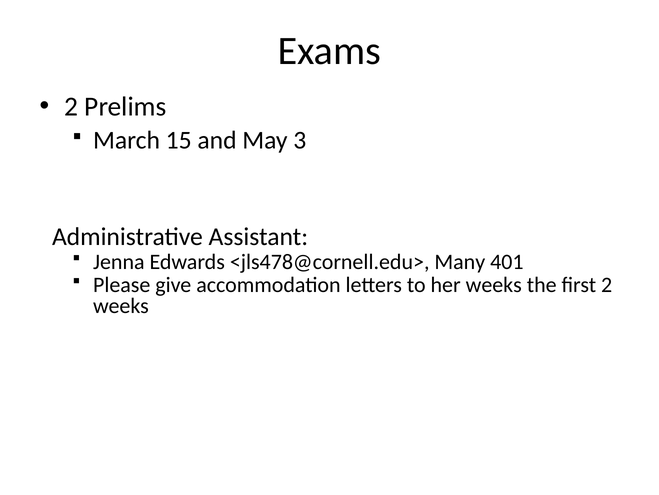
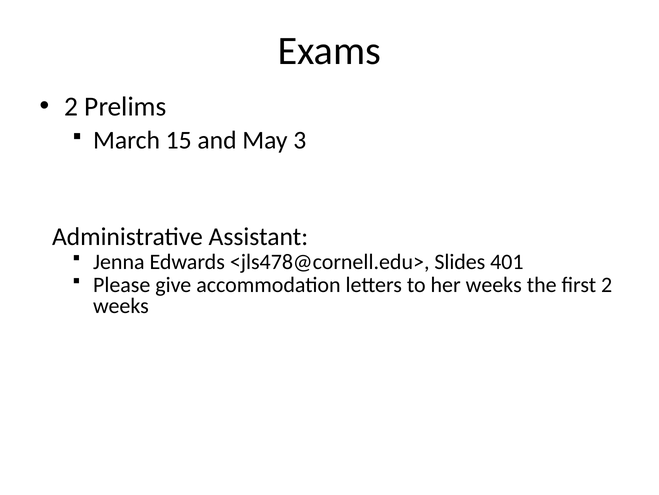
Many: Many -> Slides (460, 261)
